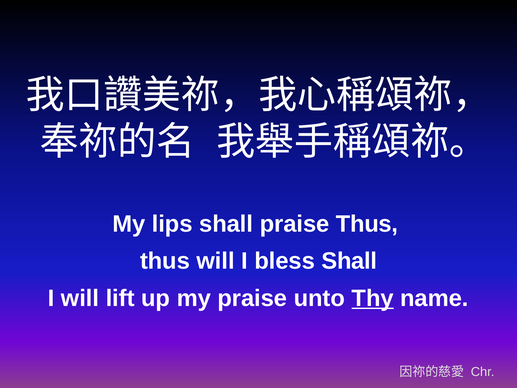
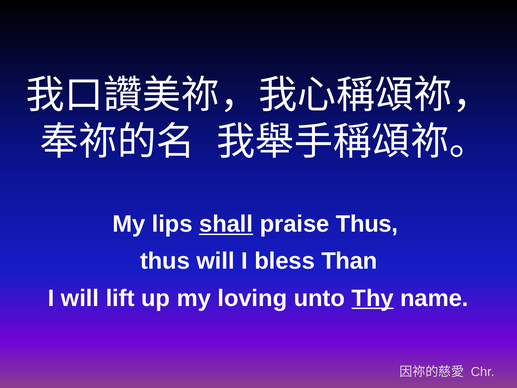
shall underline: none -> present (226, 224)
bless Shall: Shall -> Than (349, 261)
my praise: praise -> loving (252, 298)
